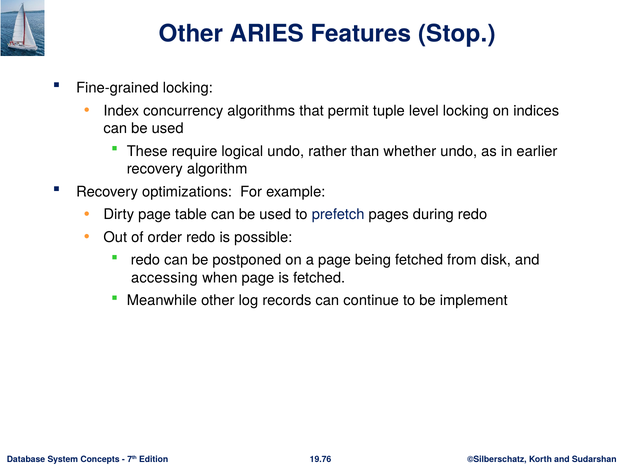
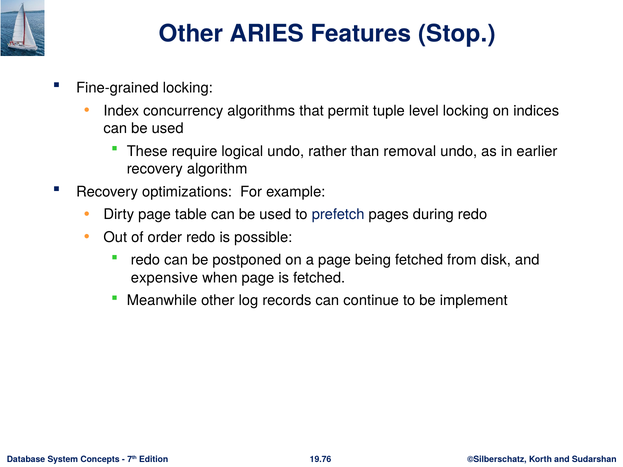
whether: whether -> removal (410, 151)
accessing: accessing -> expensive (164, 278)
